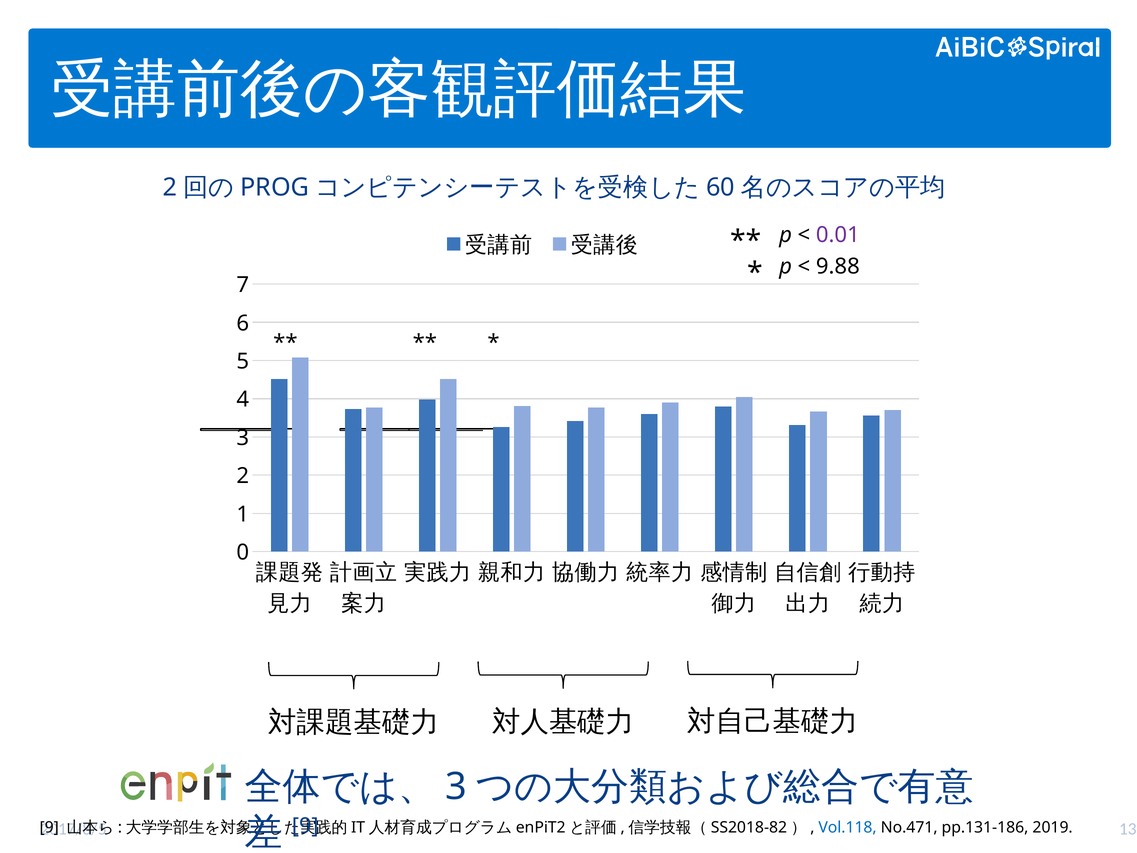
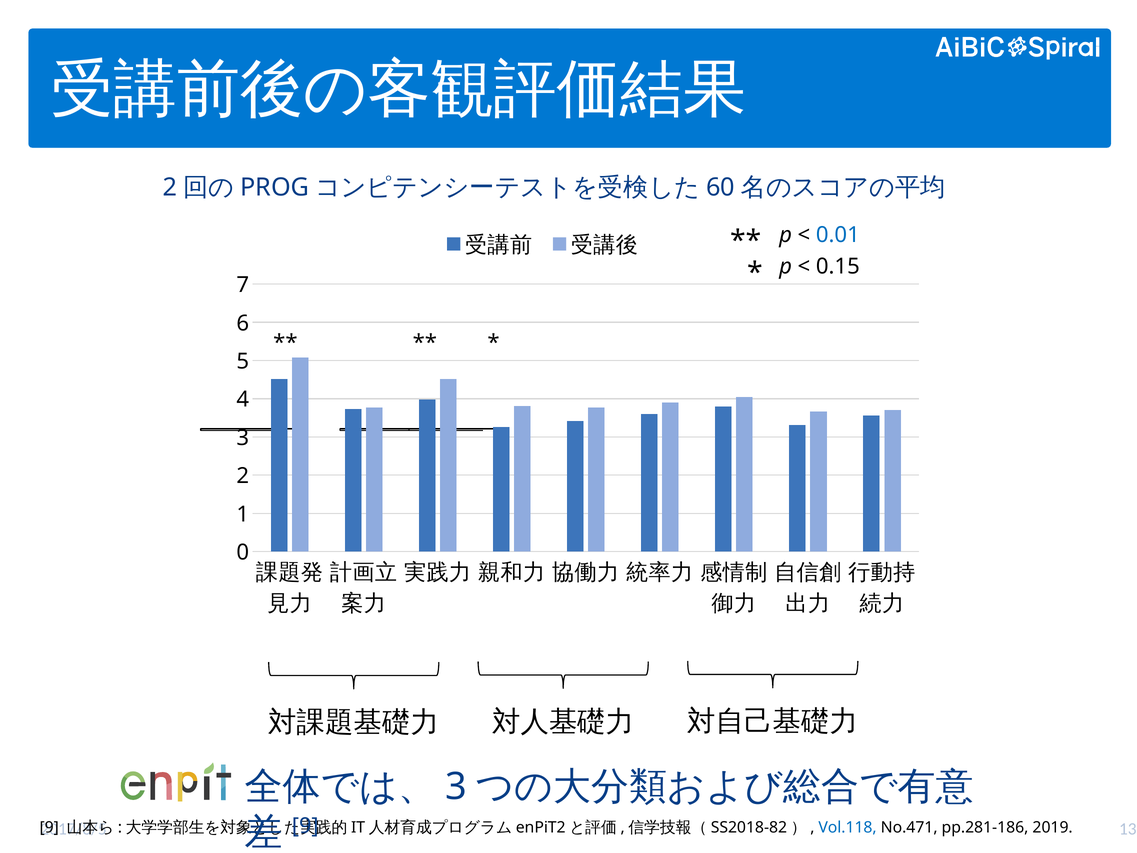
0.01 colour: purple -> blue (838, 235)
9.88: 9.88 -> 0.15 (838, 266)
pp.131-186: pp.131-186 -> pp.281-186 (985, 828)
